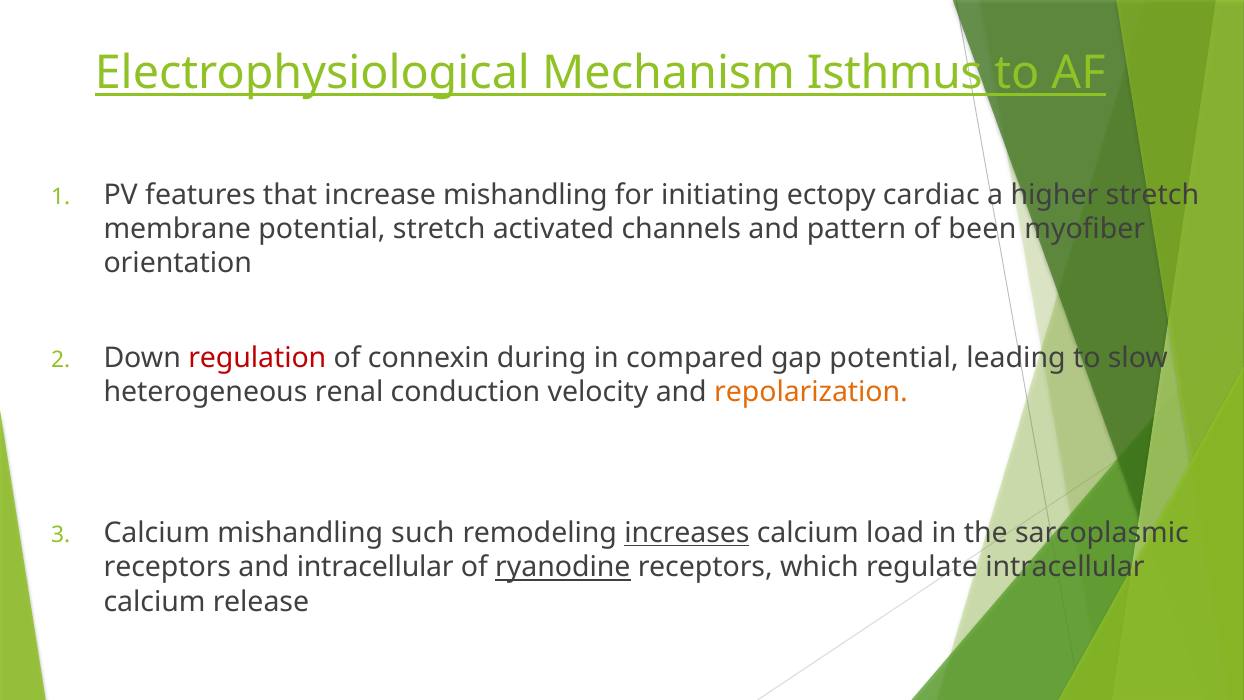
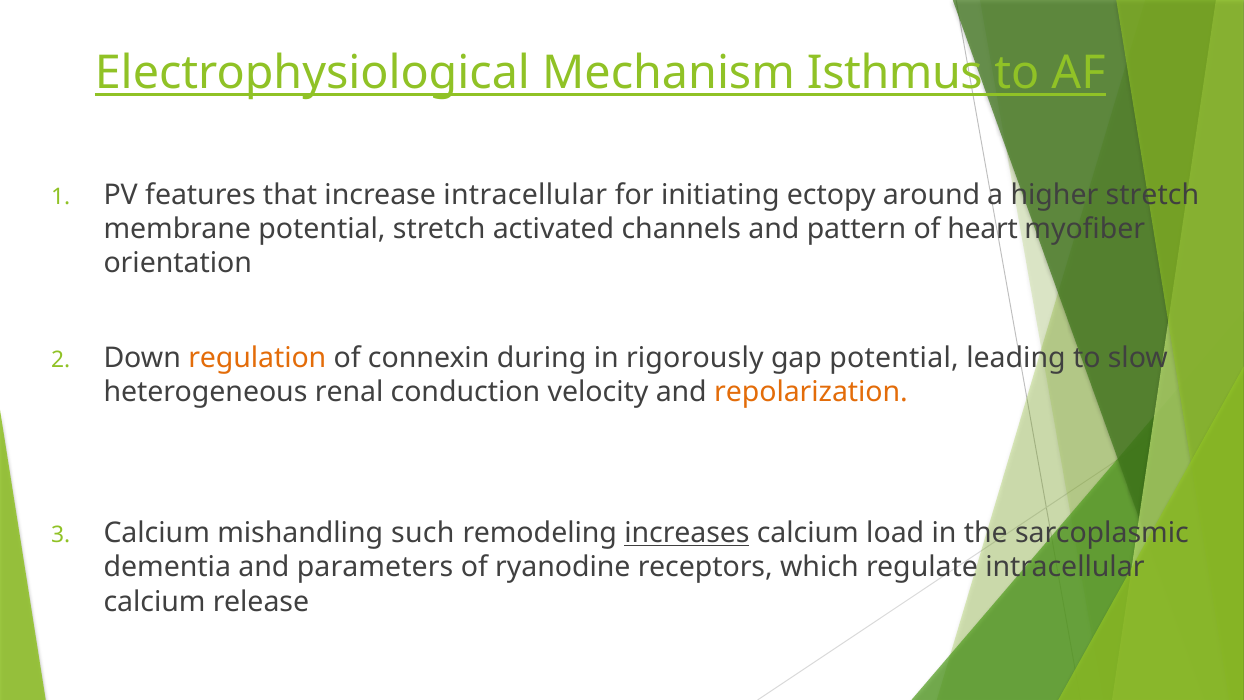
increase mishandling: mishandling -> intracellular (525, 195)
cardiac: cardiac -> around (931, 195)
been: been -> heart (983, 229)
regulation colour: red -> orange (257, 358)
compared: compared -> rigorously (695, 358)
receptors: receptors -> dementia (167, 567)
and intracellular: intracellular -> parameters (375, 567)
ryanodine underline: present -> none (563, 567)
